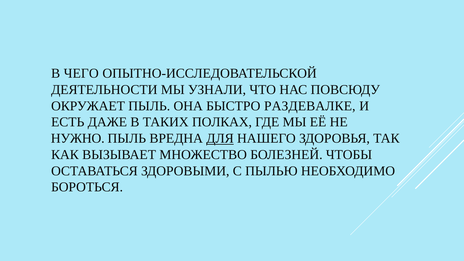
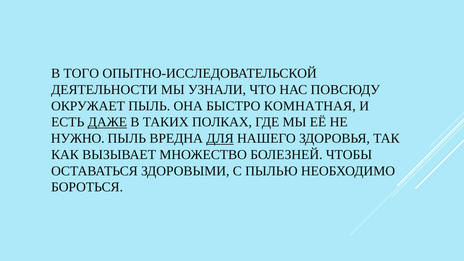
ЧЕГО: ЧЕГО -> ТОГО (81, 73)
РАЗДЕВАЛКЕ: РАЗДЕВАЛКЕ -> КОМНАТНАЯ (310, 106)
ДАЖЕ underline: none -> present (107, 122)
